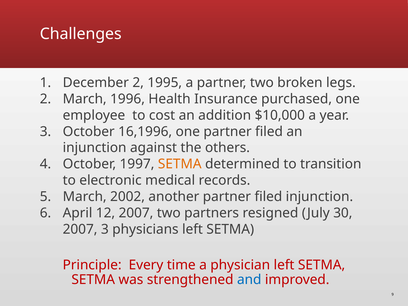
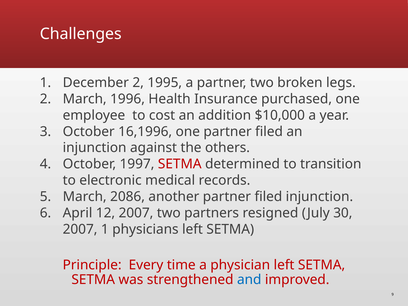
SETMA colour: orange -> red (180, 164)
2002: 2002 -> 2086 (128, 197)
2007 3: 3 -> 1 (105, 229)
